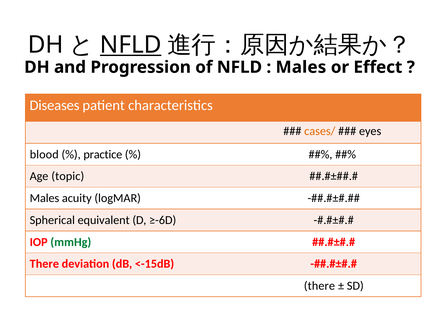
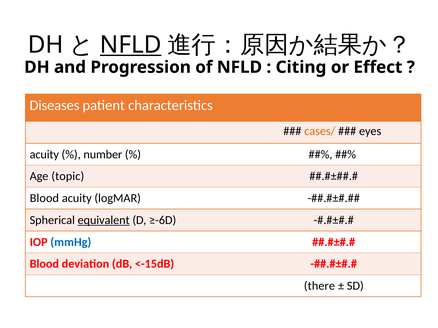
Males: Males -> Citing (301, 67)
blood: blood -> acuity (44, 155)
practice: practice -> number (103, 155)
Males: Males -> Blood (44, 198)
equivalent underline: none -> present (104, 220)
mmHg colour: green -> blue (71, 242)
There: There -> Blood (44, 264)
